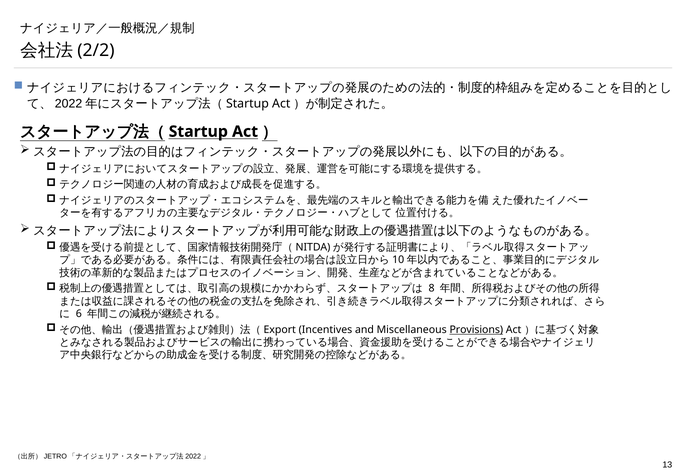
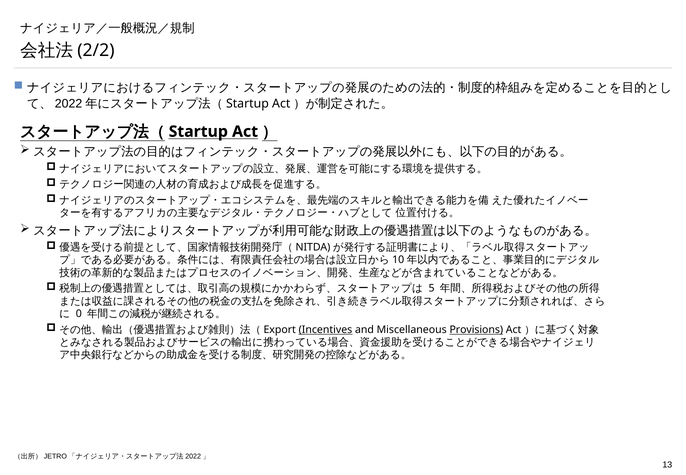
8: 8 -> 5 (432, 288)
6: 6 -> 0 (79, 314)
Incentives underline: none -> present (325, 330)
